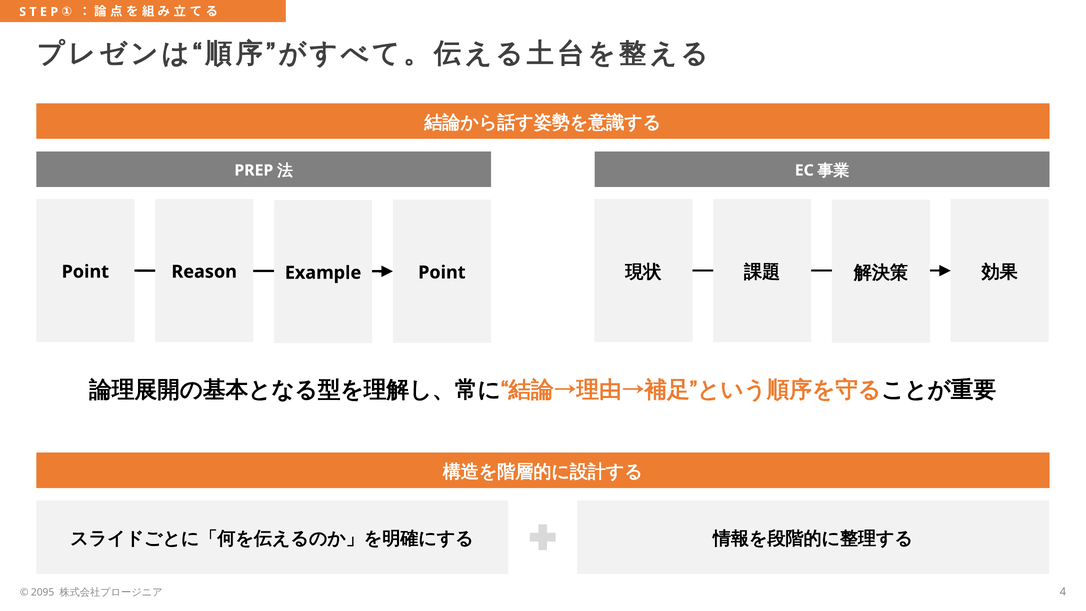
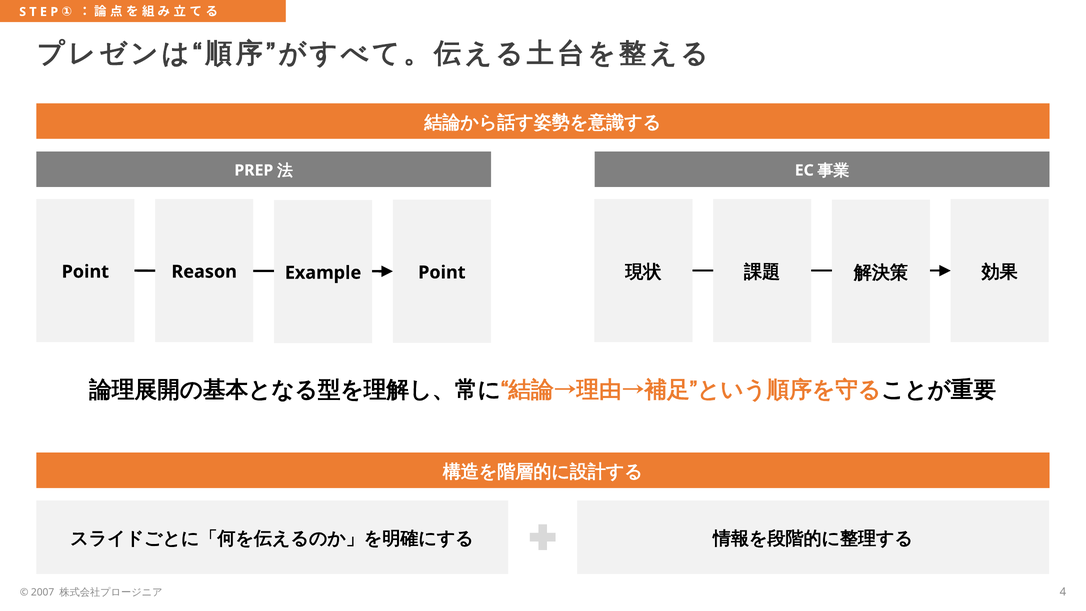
2095: 2095 -> 2007 (43, 592)
